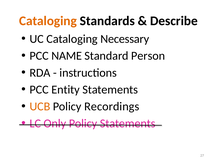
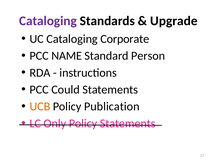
Cataloging colour: orange -> purple (48, 21)
Describe: Describe -> Upgrade (174, 21)
Necessary: Necessary -> Corporate (125, 39)
Entity: Entity -> Could (66, 89)
Recordings: Recordings -> Publication (112, 106)
